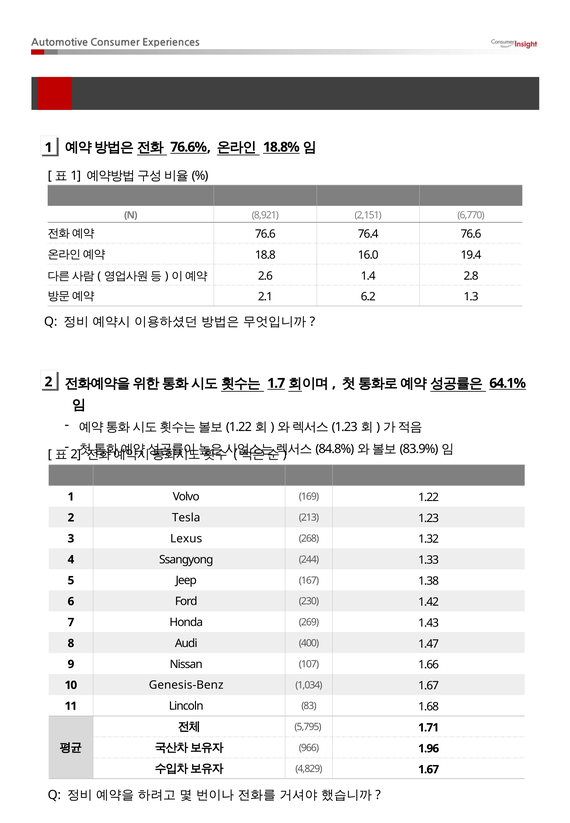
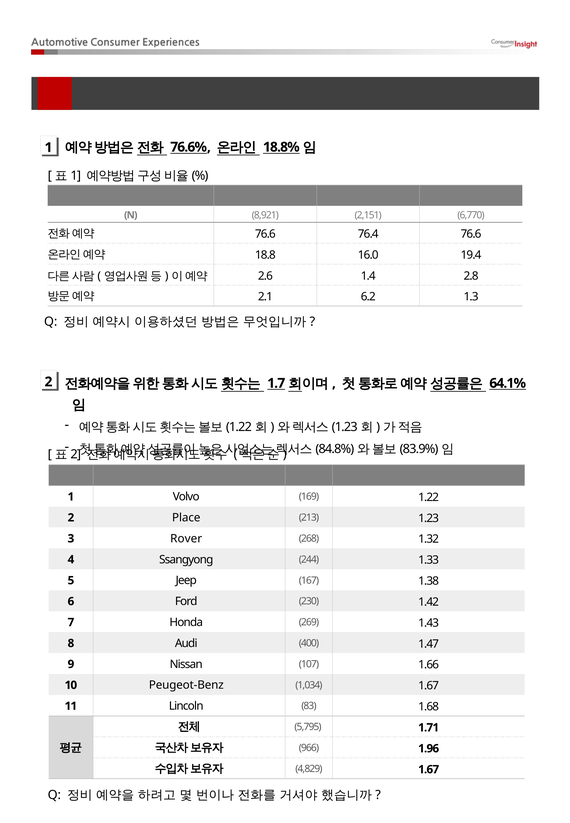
Tesla: Tesla -> Place (186, 518)
Lexus: Lexus -> Rover (186, 539)
Genesis-Benz: Genesis-Benz -> Peugeot-Benz (186, 685)
